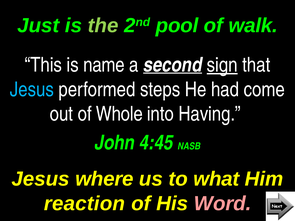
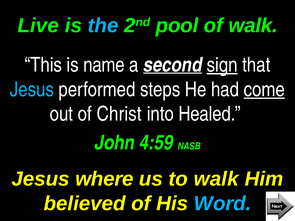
Just: Just -> Live (38, 26)
the colour: light green -> light blue (103, 26)
come underline: none -> present (264, 90)
Whole: Whole -> Christ (119, 114)
Having: Having -> Healed (210, 114)
4:45: 4:45 -> 4:59 (156, 143)
to what: what -> walk (216, 179)
reaction: reaction -> believed (85, 204)
Word colour: pink -> light blue (223, 204)
